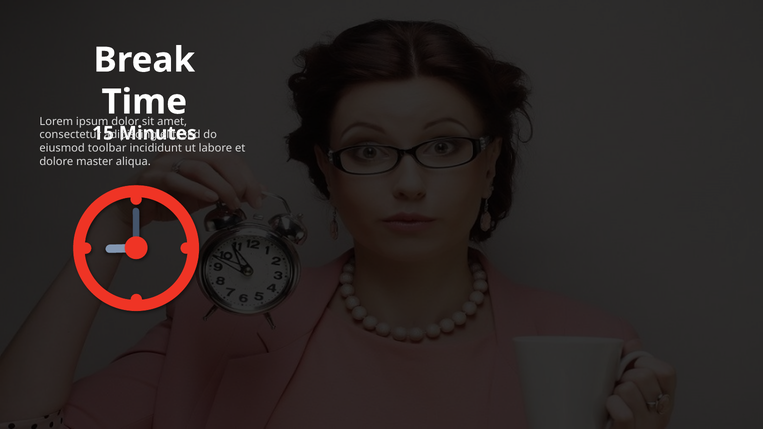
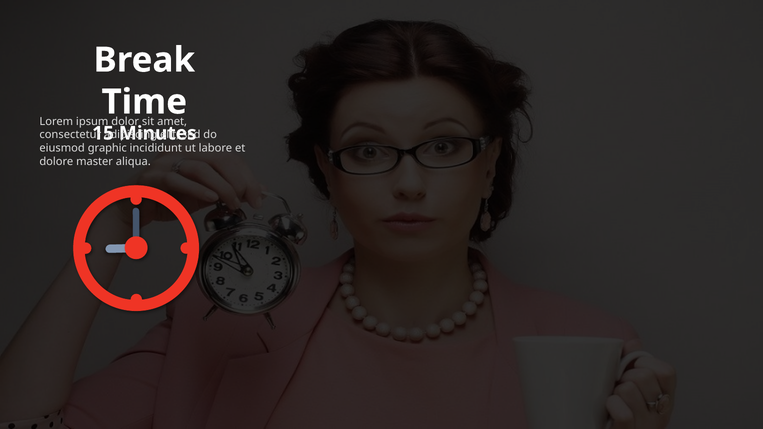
toolbar: toolbar -> graphic (107, 148)
